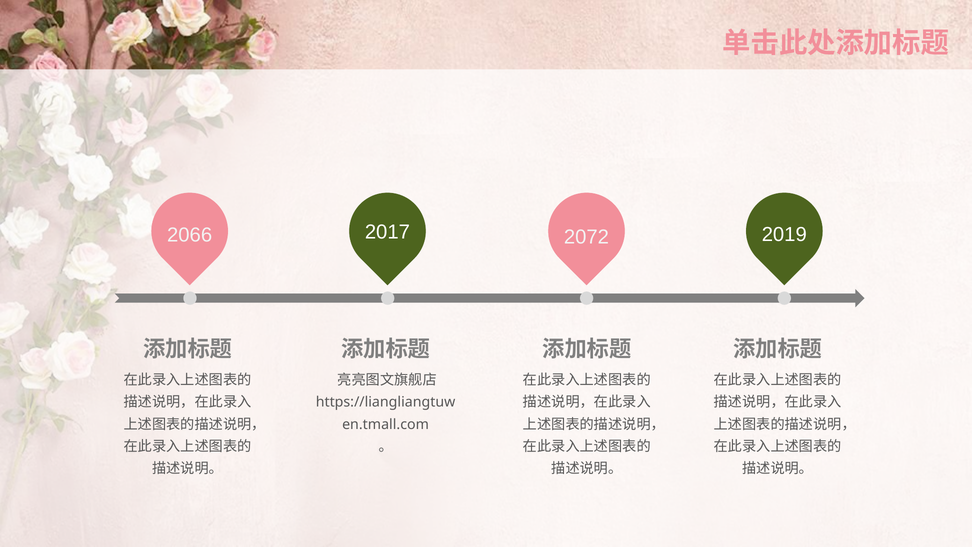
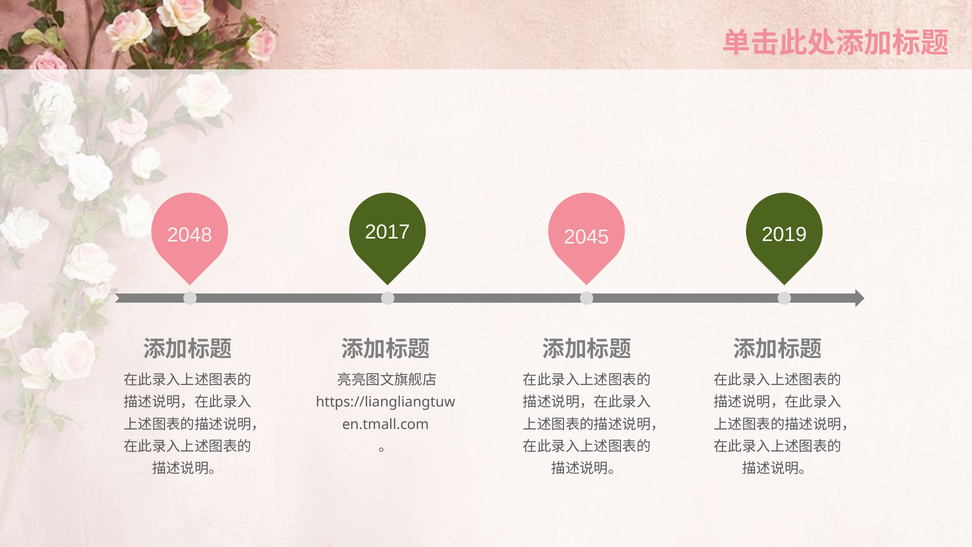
2066: 2066 -> 2048 (190, 235)
2072: 2072 -> 2045 (586, 237)
